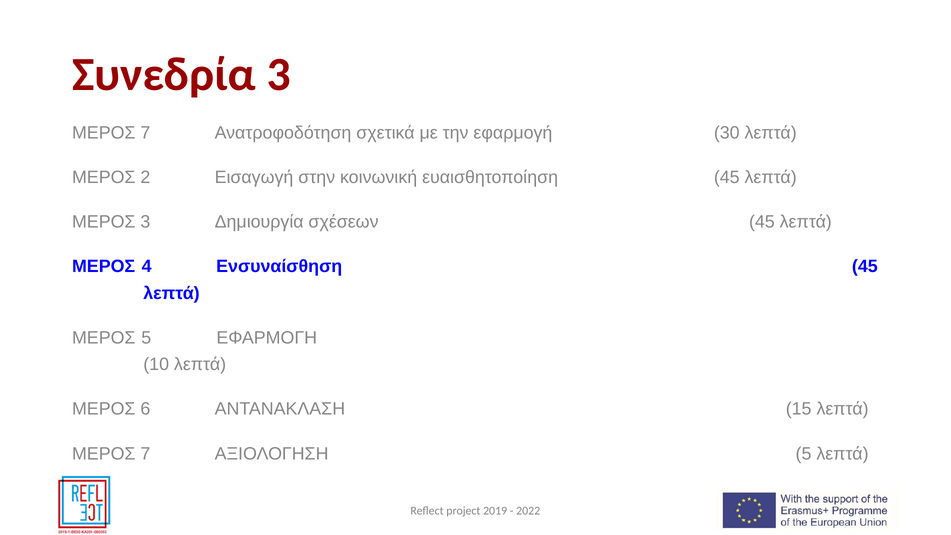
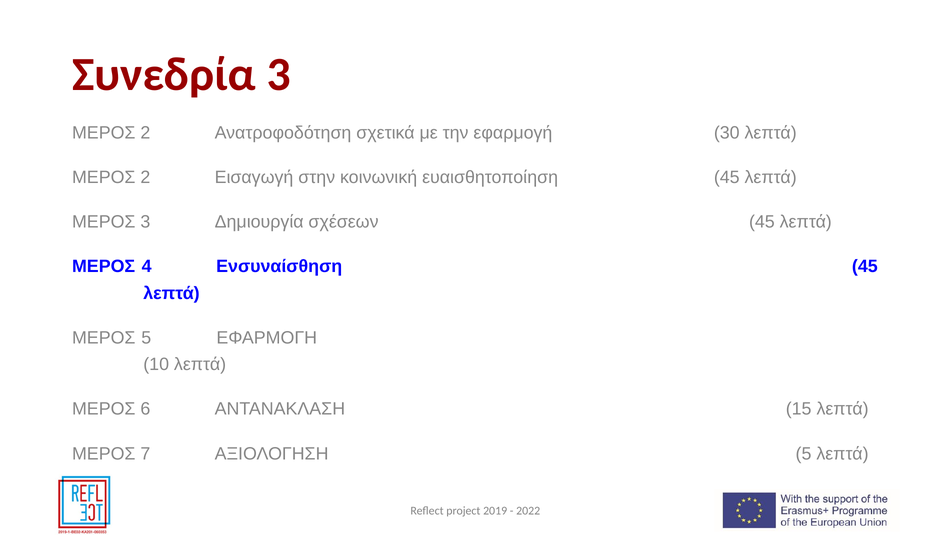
7: 7 -> 2 (145, 133)
